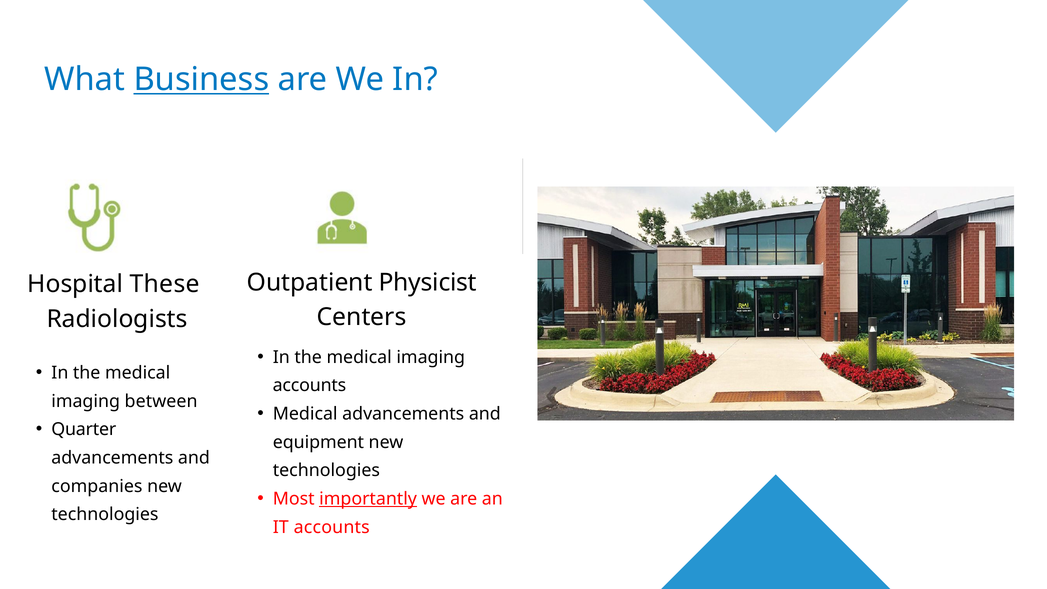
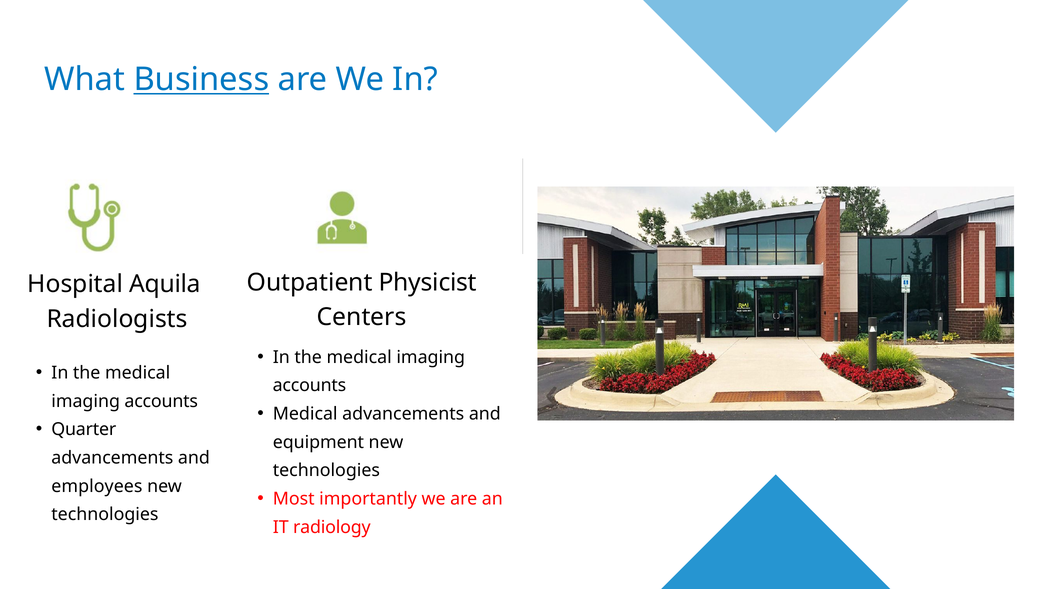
These: These -> Aquila (165, 284)
between: between -> accounts (161, 401)
companies: companies -> employees (97, 486)
importantly underline: present -> none (368, 499)
IT accounts: accounts -> radiology (332, 527)
